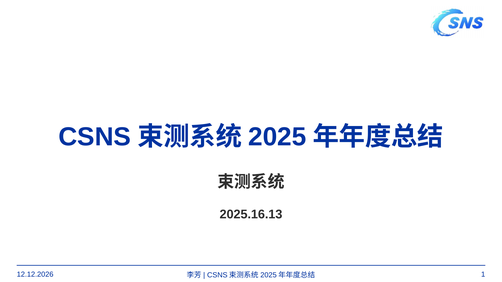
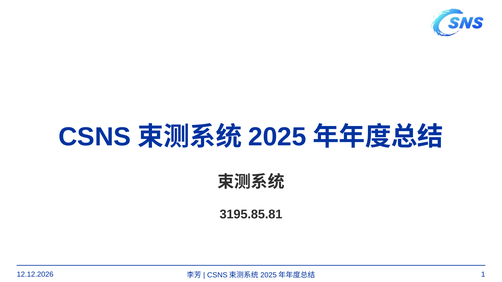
2025.16.13: 2025.16.13 -> 3195.85.81 (251, 215)
